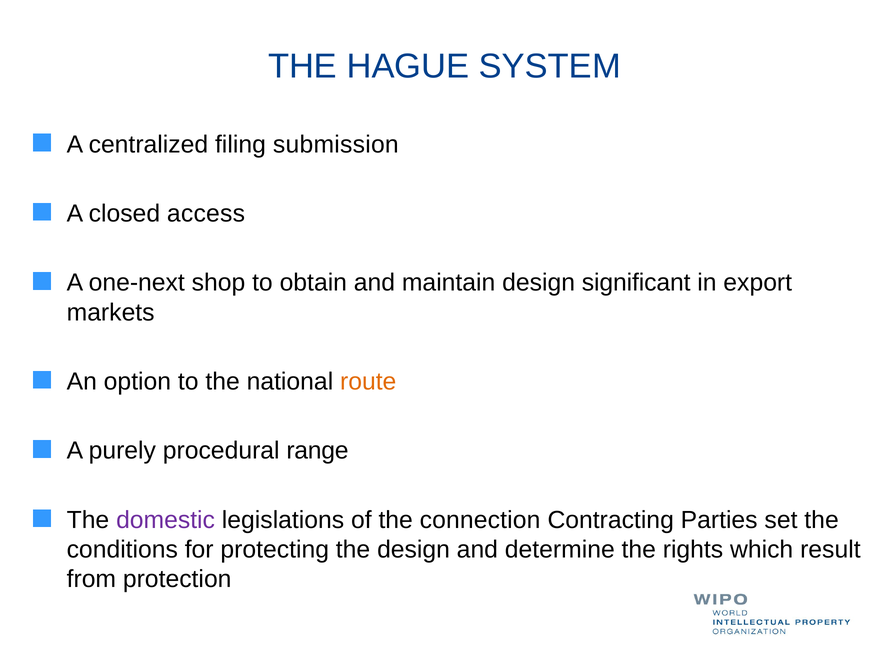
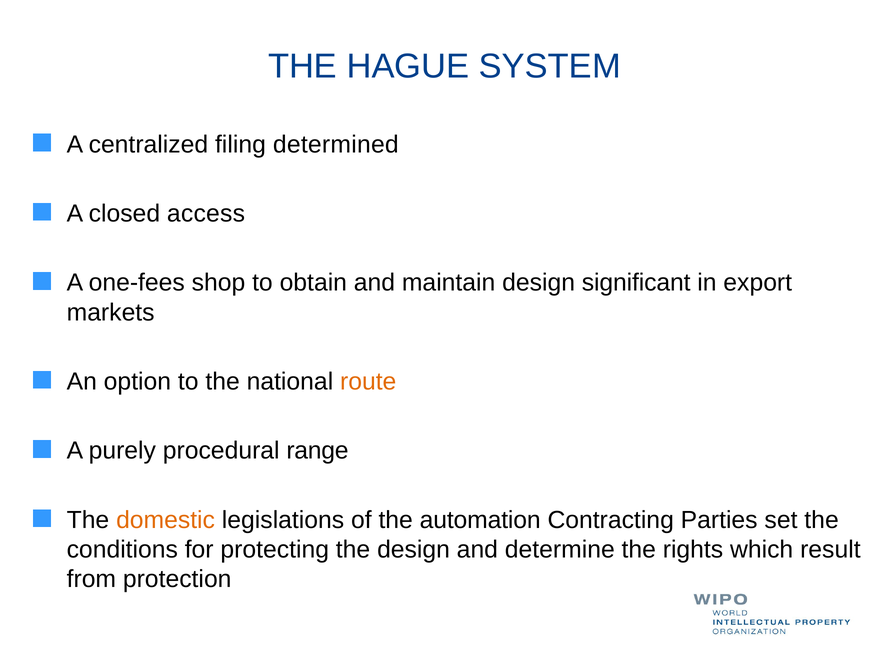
submission: submission -> determined (336, 144)
one-next: one-next -> one-fees (137, 283)
domestic colour: purple -> orange (166, 520)
connection: connection -> automation (480, 520)
